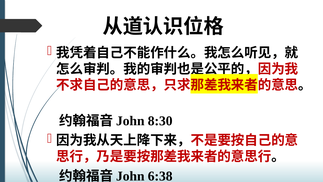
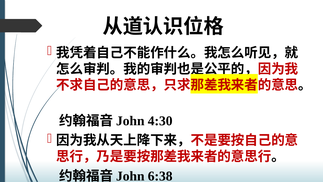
8:30: 8:30 -> 4:30 (160, 121)
